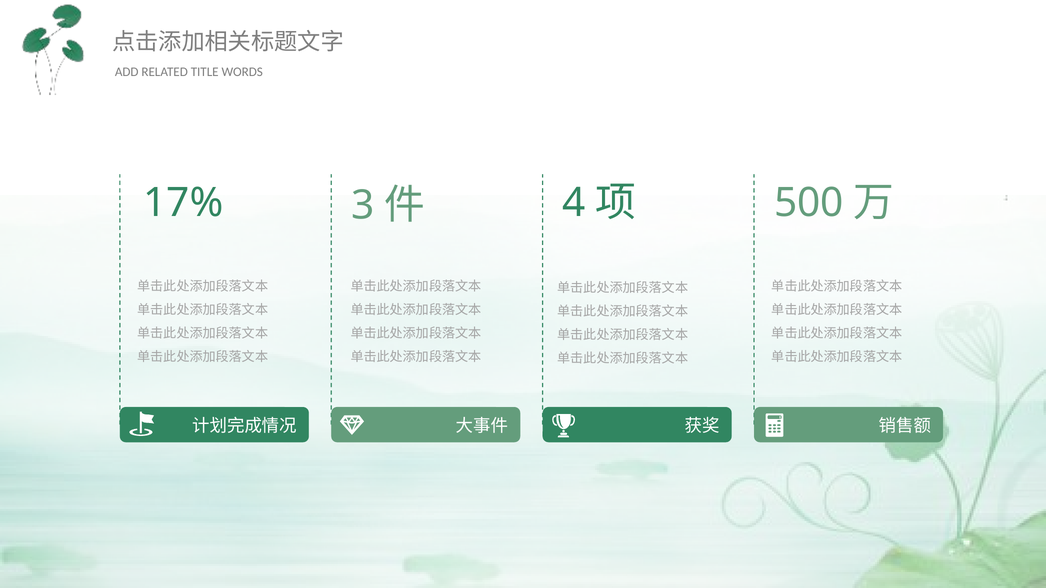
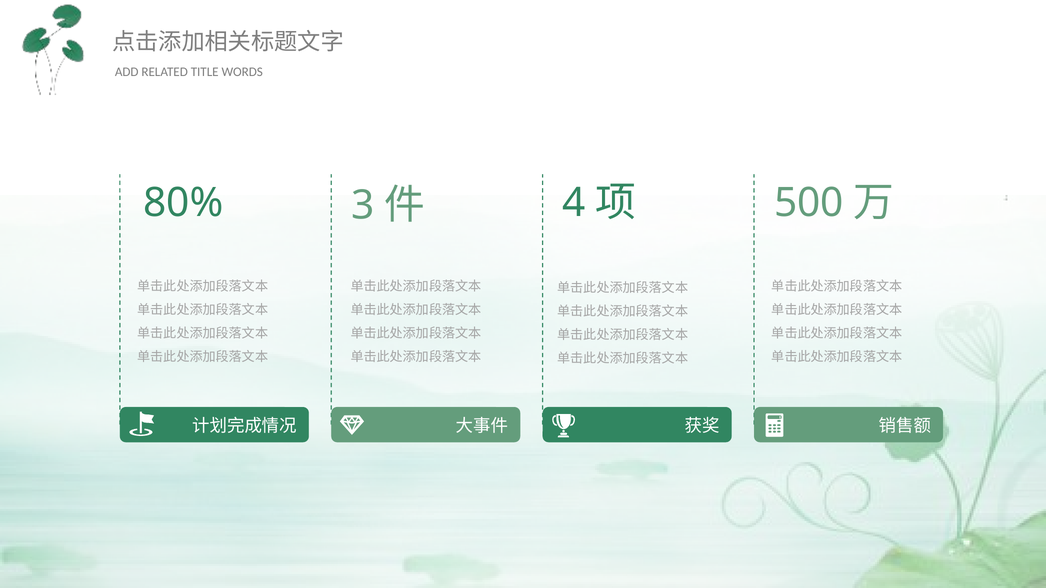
17%: 17% -> 80% (183, 203)
